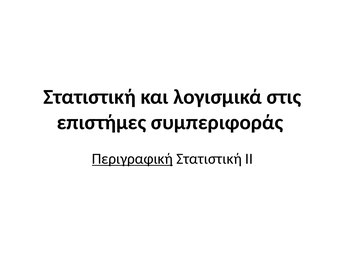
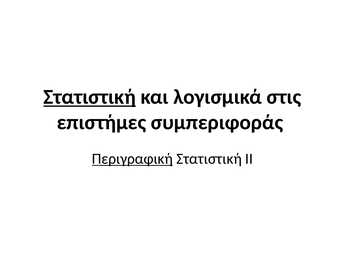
Στατιστική underline: none -> present (90, 97)
